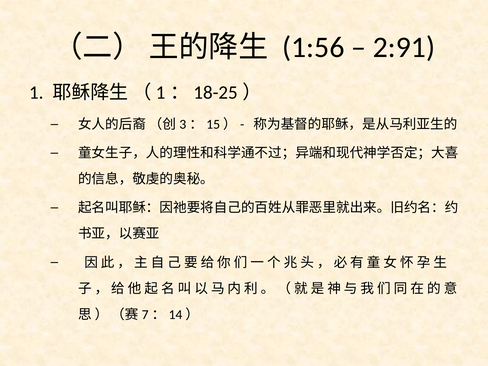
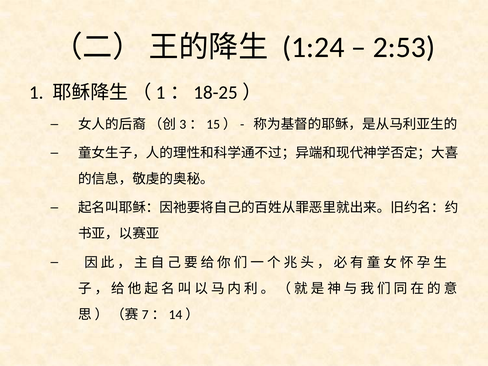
1:56: 1:56 -> 1:24 (313, 47)
2:91: 2:91 -> 2:53 (404, 47)
